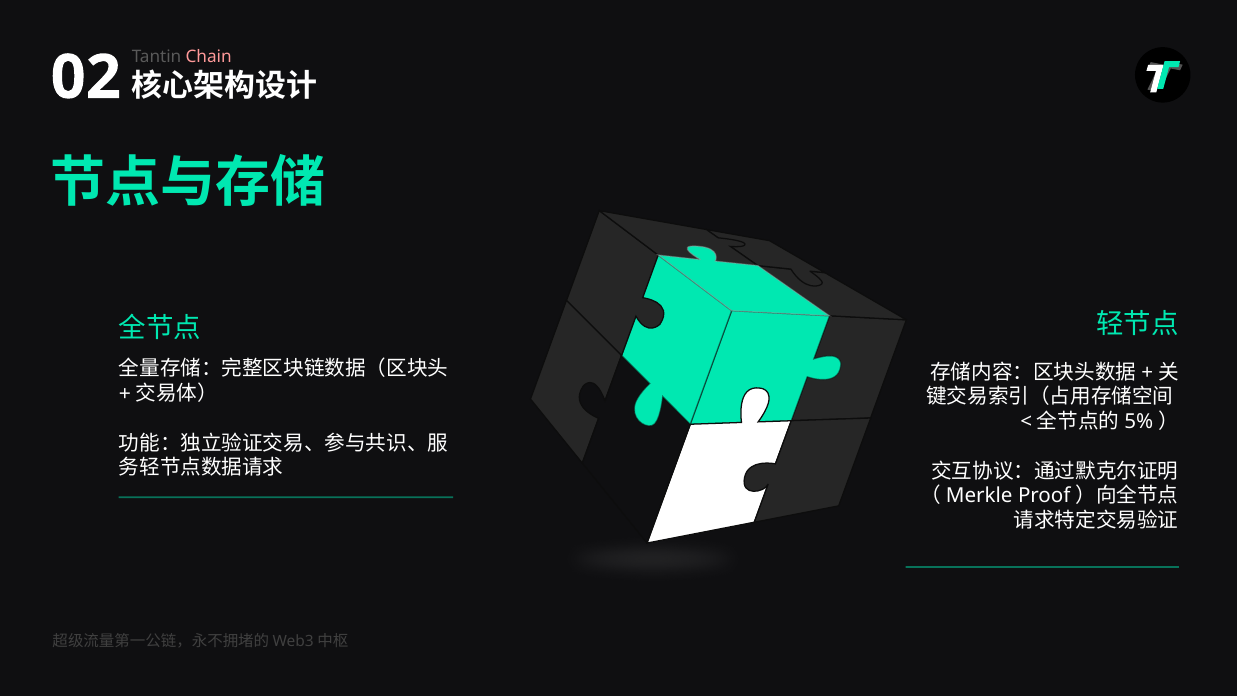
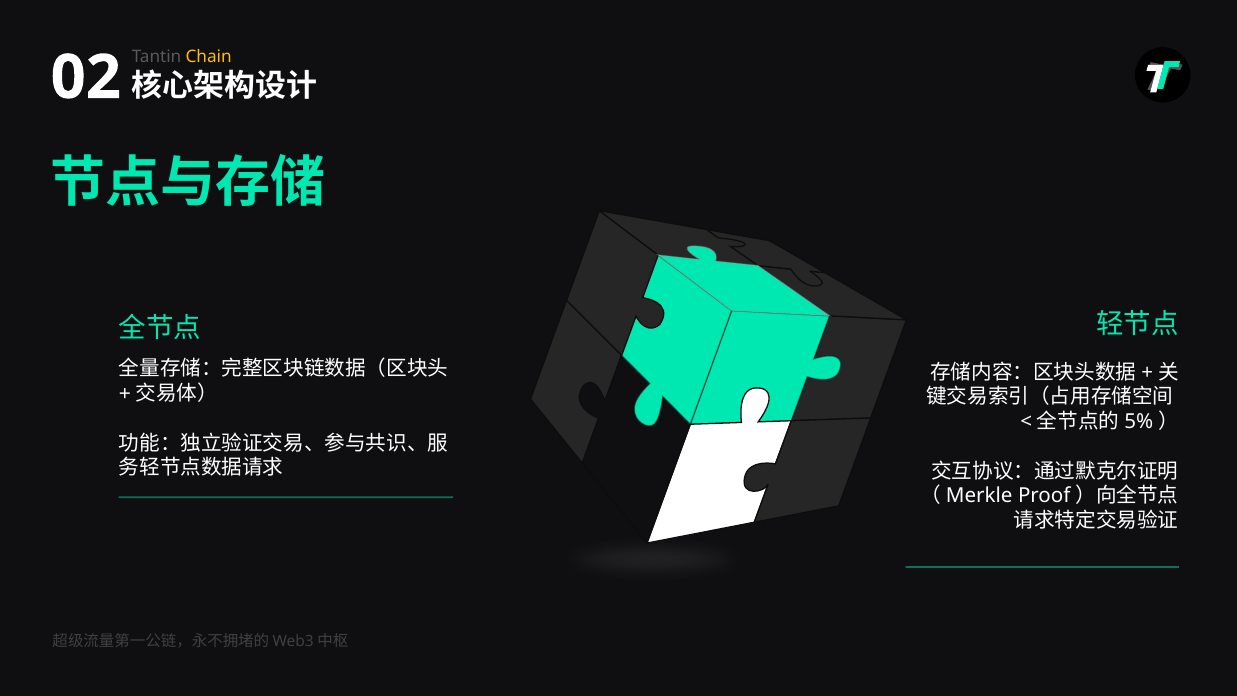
Chain colour: pink -> yellow (209, 56)
